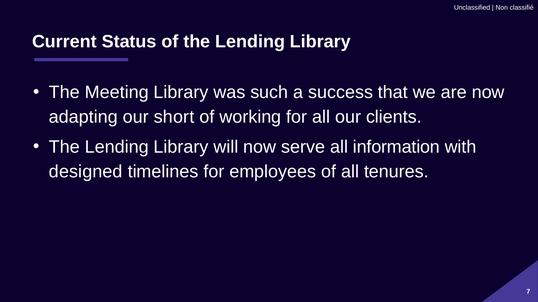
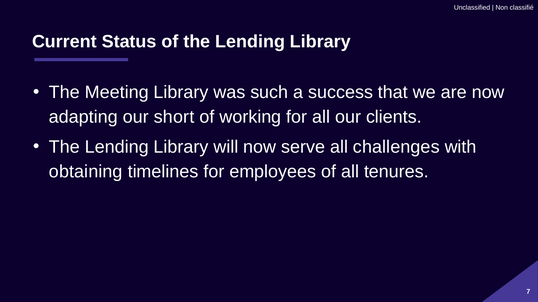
information: information -> challenges (396, 147)
designed: designed -> obtaining (86, 172)
